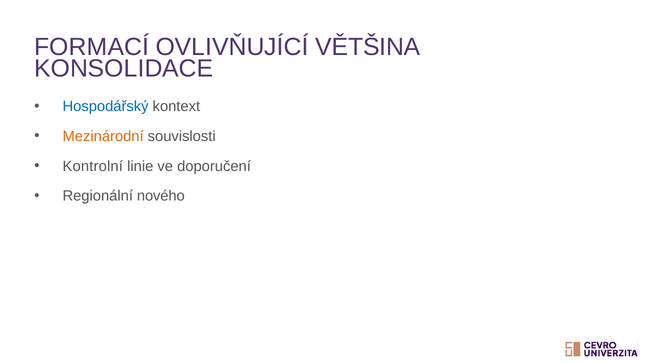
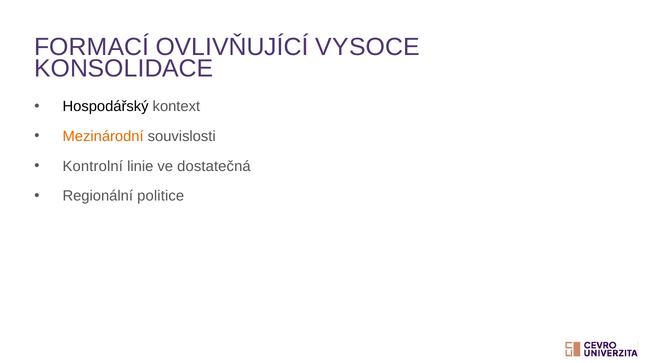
VĚTŠINA: VĚTŠINA -> VYSOCE (368, 47)
Hospodářský colour: blue -> black (106, 106)
doporučení: doporučení -> dostatečná (214, 166)
nového: nového -> politice (161, 196)
